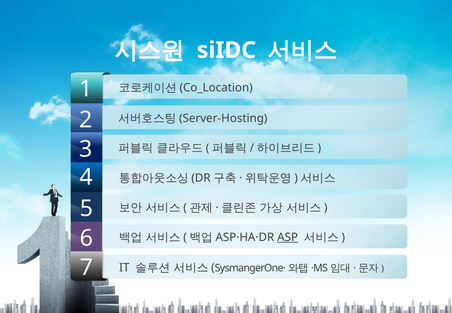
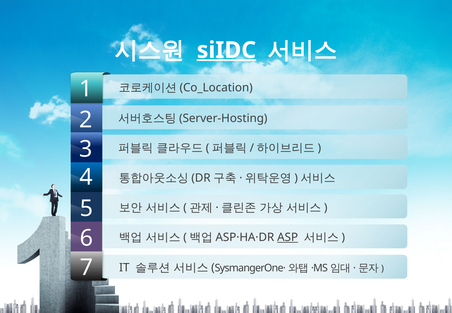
siIDC underline: none -> present (226, 50)
